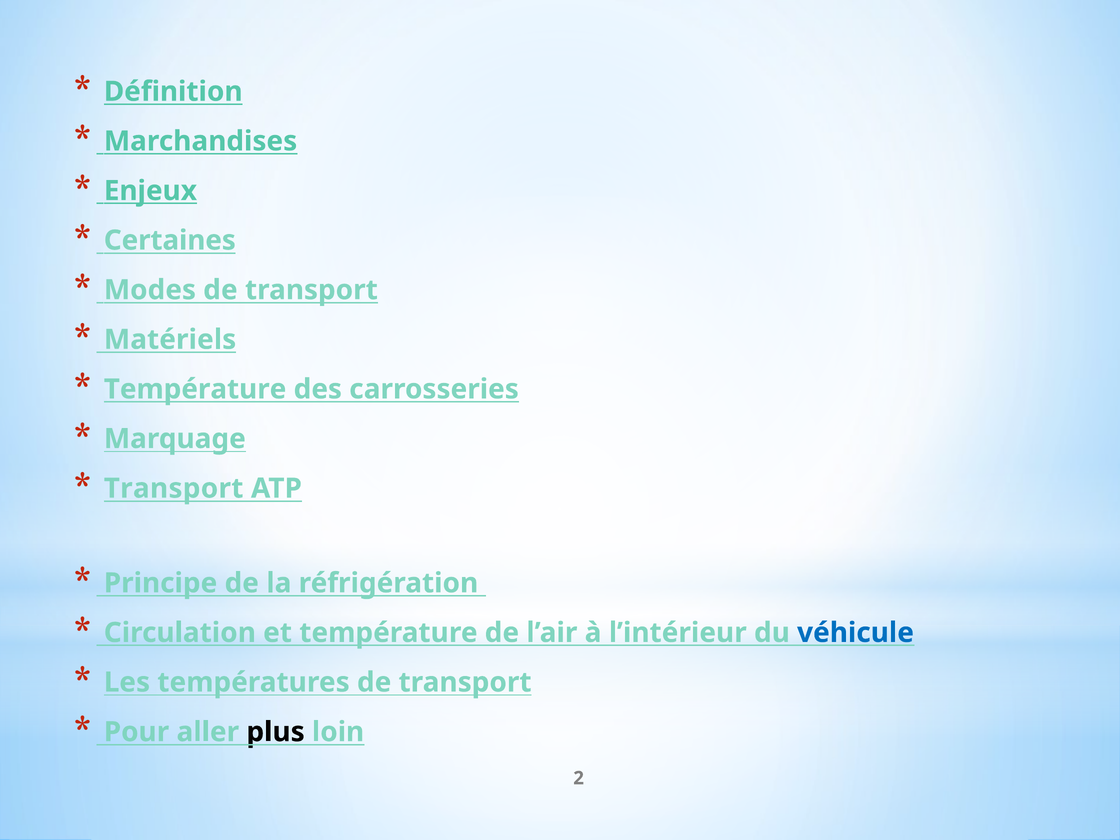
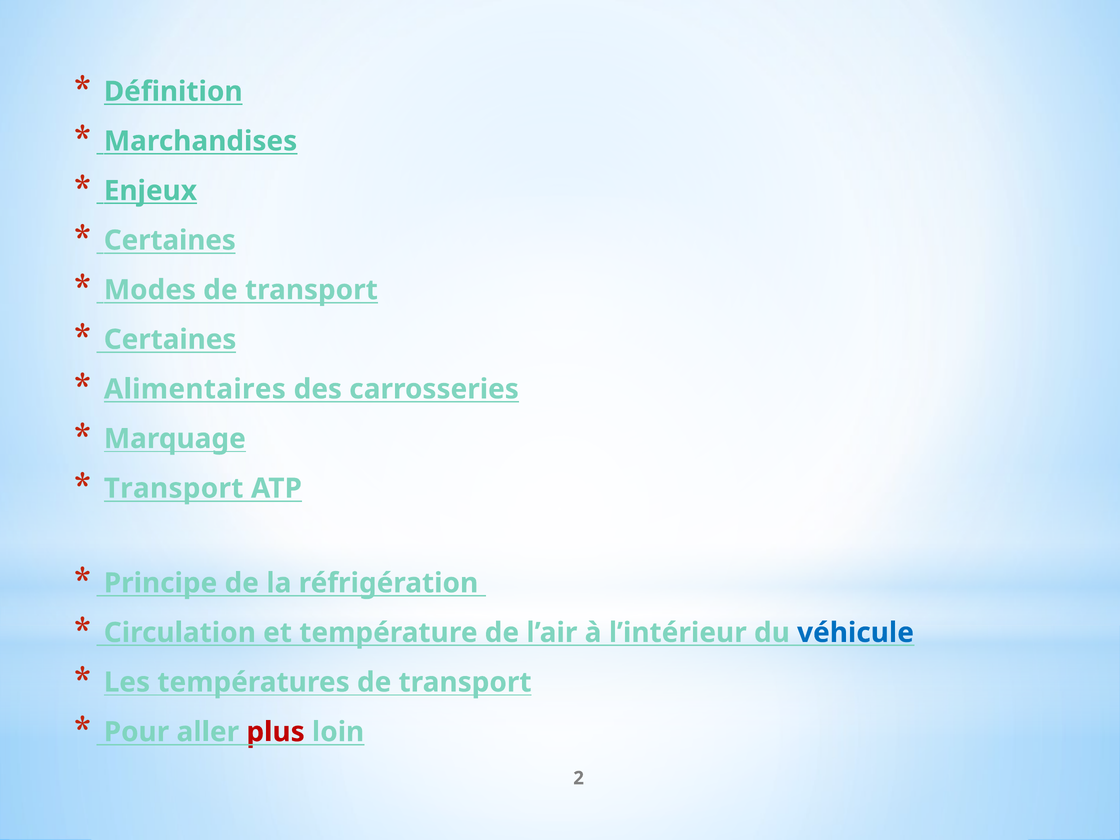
Matériels: Matériels -> Certaines (170, 340)
Température: Température -> Alimentaires (195, 389)
plus colour: black -> red (276, 732)
